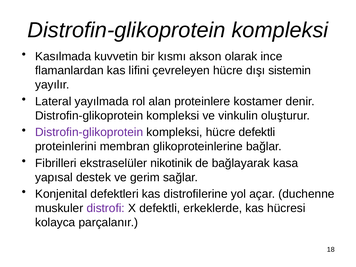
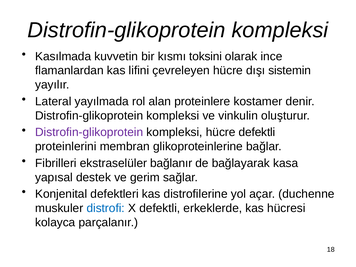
akson: akson -> toksini (206, 56)
nikotinik: nikotinik -> bağlanır (171, 163)
distrofi colour: purple -> blue (106, 208)
